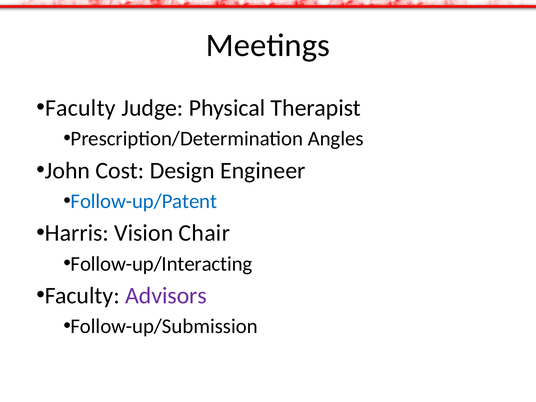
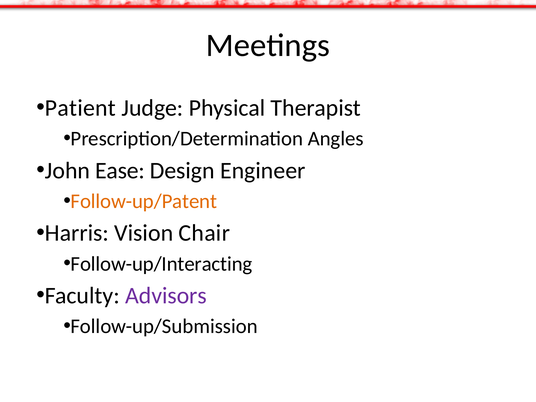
Faculty: Faculty -> Patient (80, 108)
Cost: Cost -> Ease (120, 171)
Follow-up/Patent colour: blue -> orange (144, 201)
